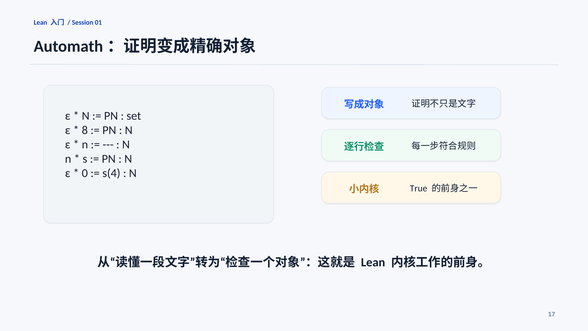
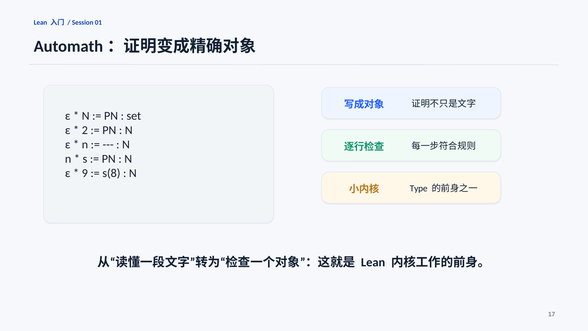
8: 8 -> 2 (85, 130)
0: 0 -> 9 (85, 173)
s(4: s(4 -> s(8 (111, 173)
True: True -> Type (419, 188)
